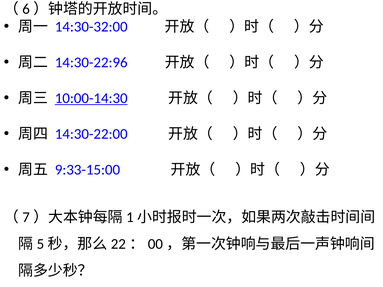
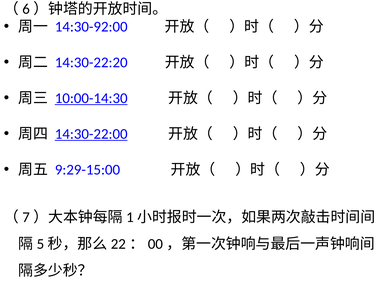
14:30-32:00: 14:30-32:00 -> 14:30-92:00 (91, 27)
14:30-22:96: 14:30-22:96 -> 14:30-22:20 (91, 63)
14:30-22:00 underline: none -> present (91, 134)
9:33-15:00: 9:33-15:00 -> 9:29-15:00 (87, 170)
